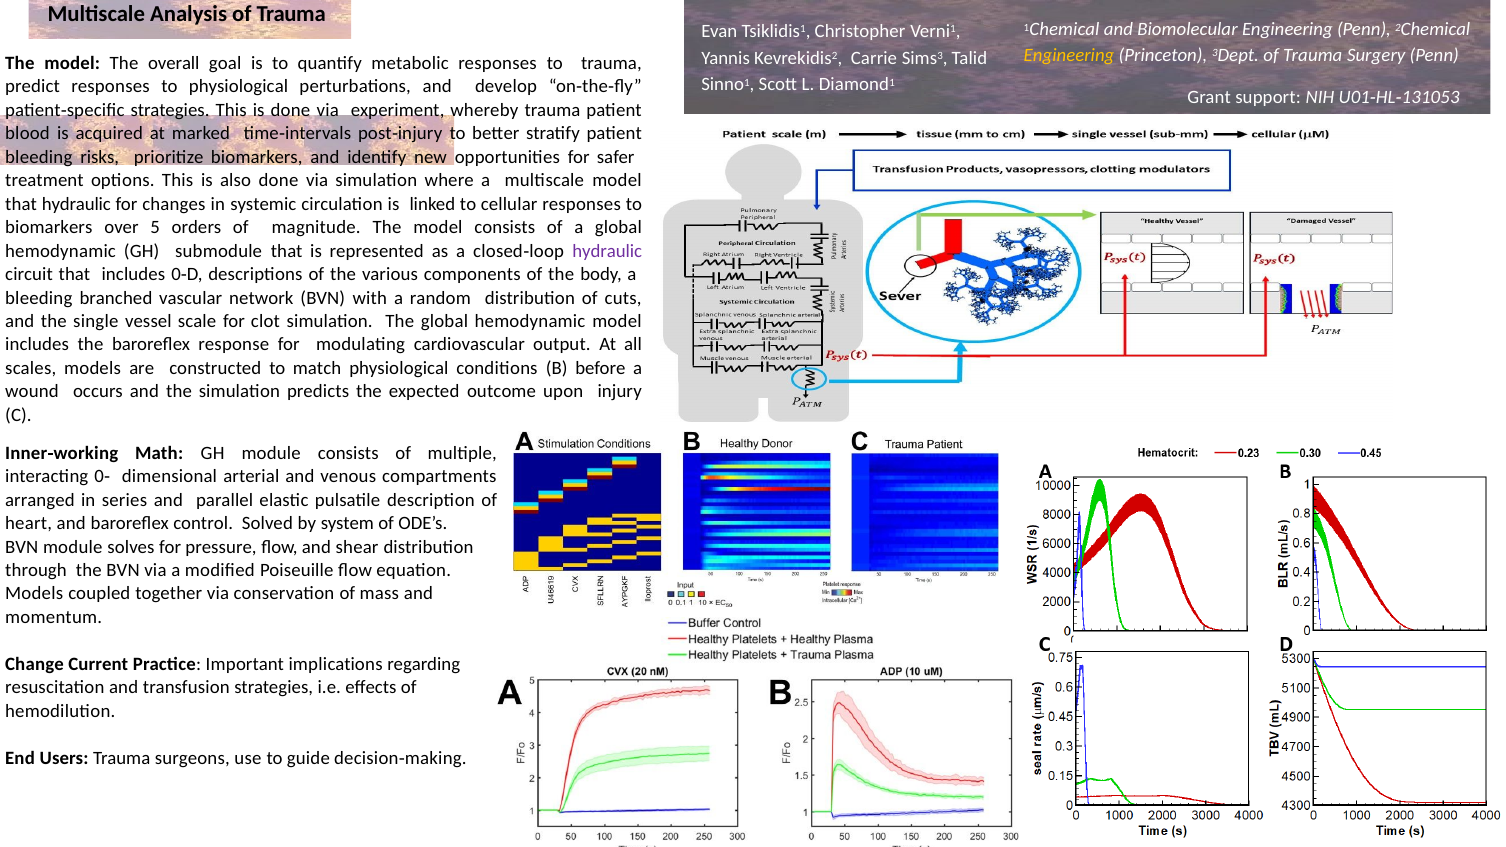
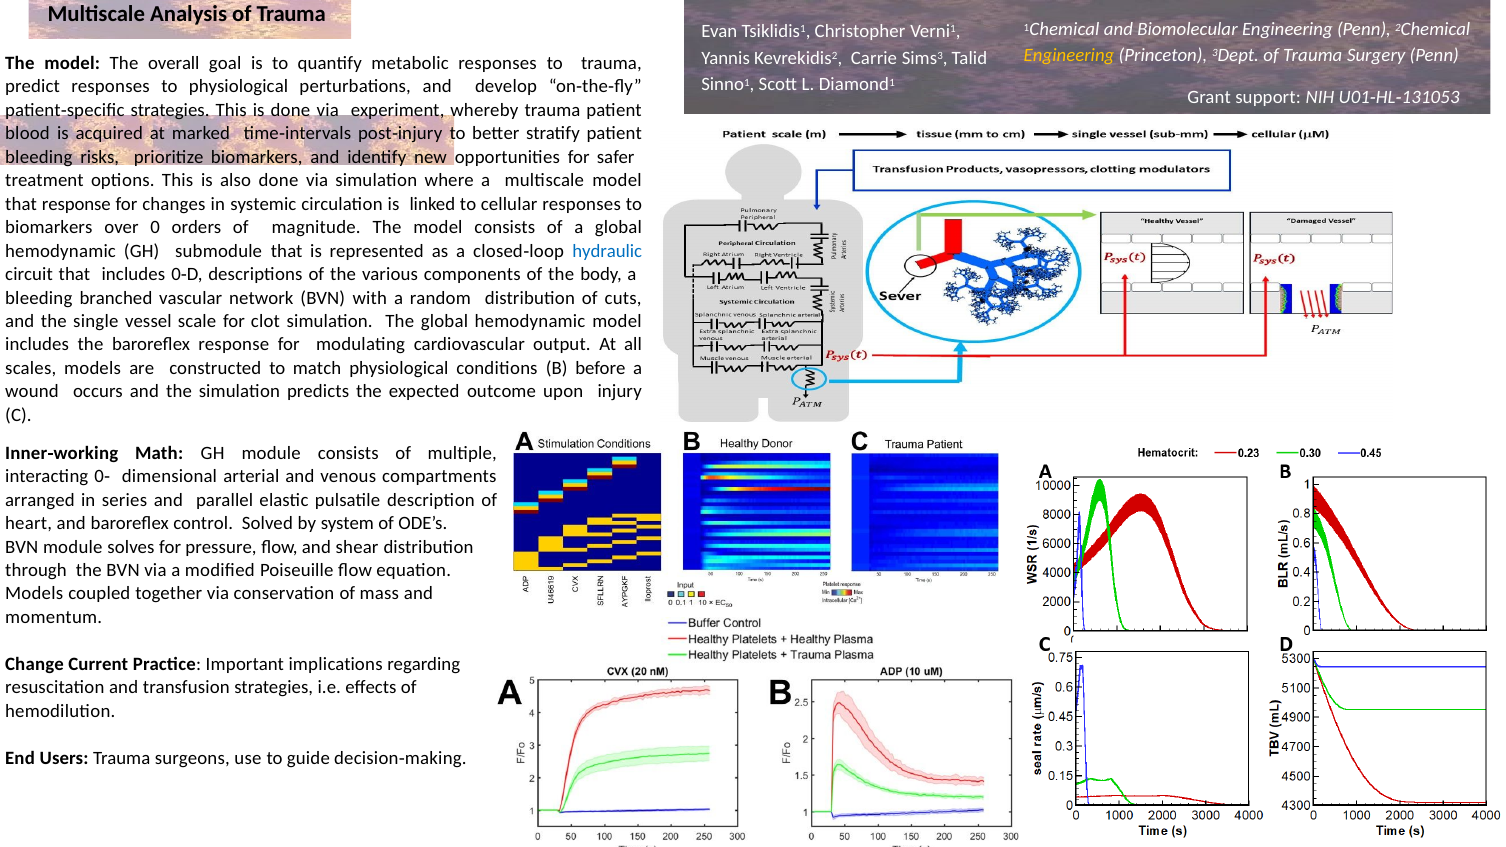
that hydraulic: hydraulic -> response (76, 204)
over 5: 5 -> 0 (155, 227)
hydraulic colour: purple -> blue (607, 251)
